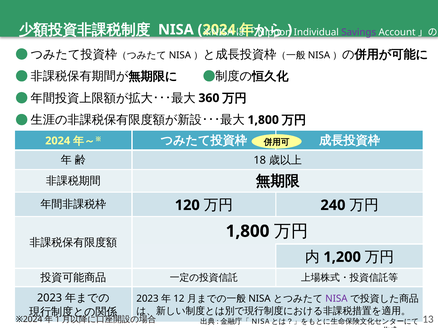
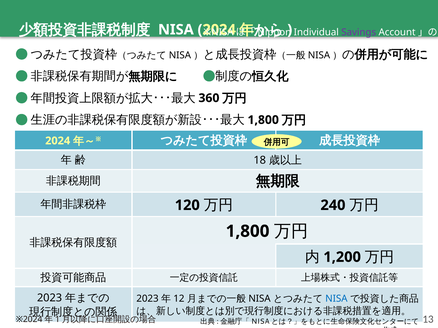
NISA colour: purple -> blue (336, 299)
